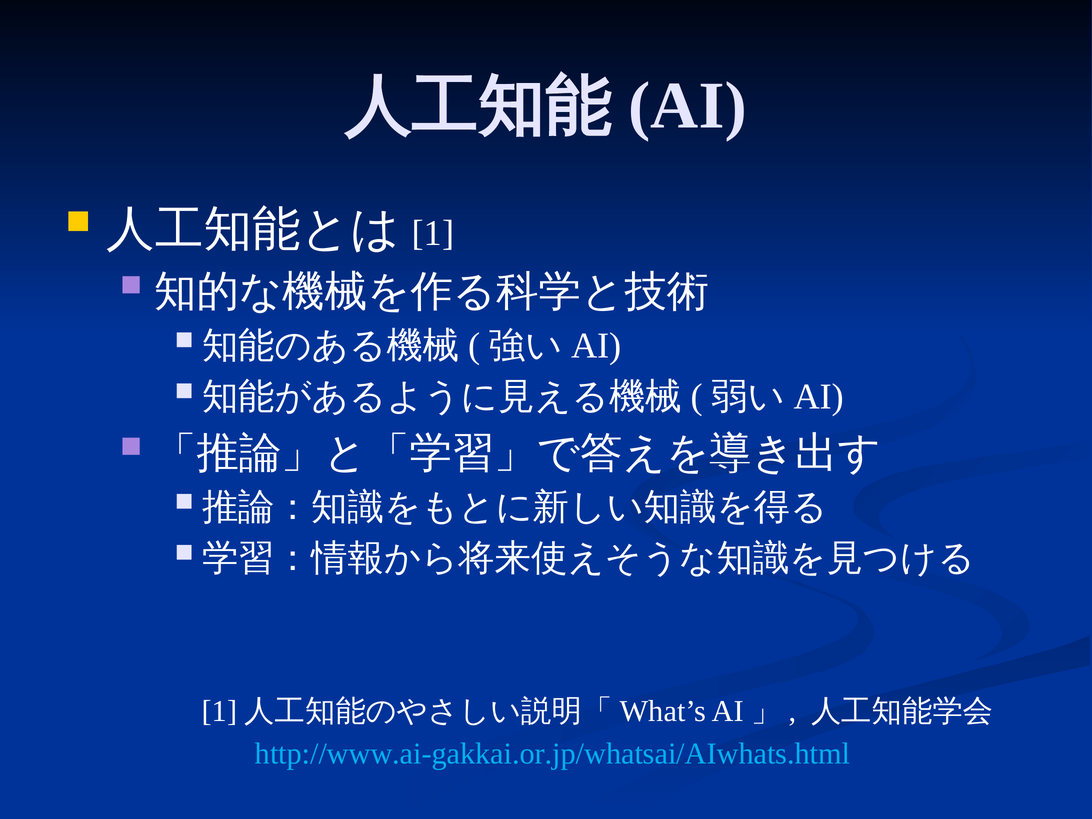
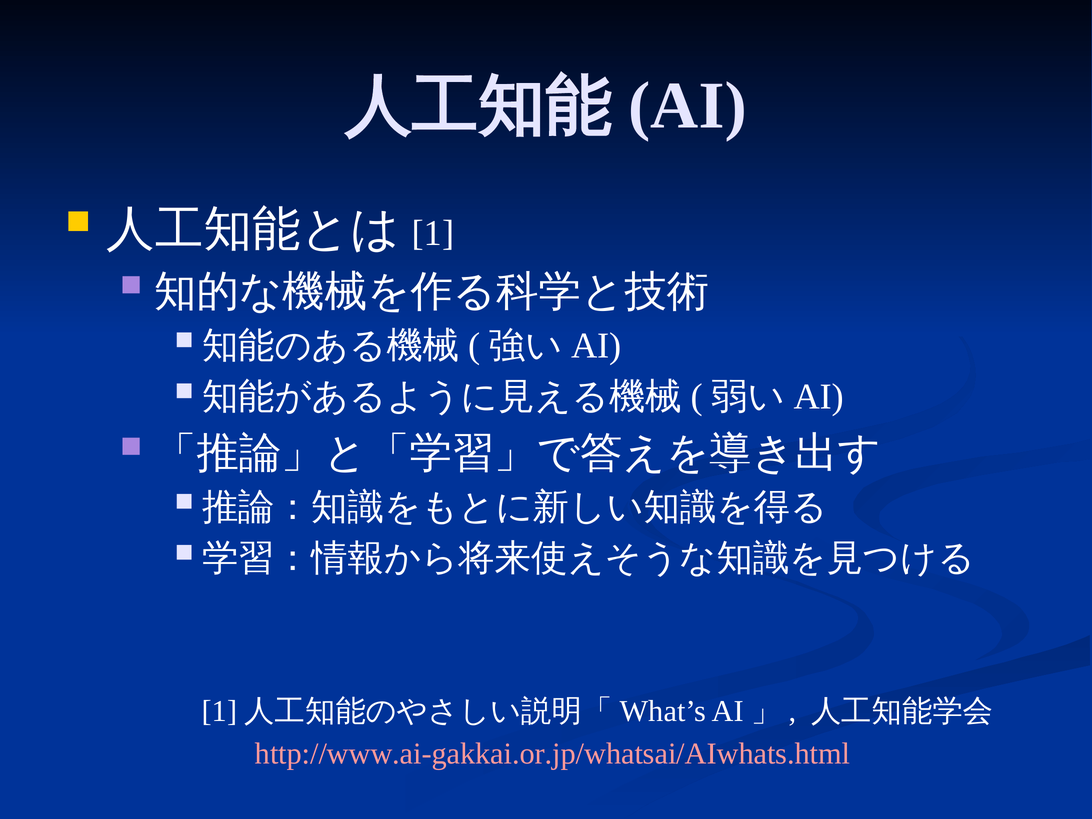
http://www.ai-gakkai.or.jp/whatsai/AIwhats.html colour: light blue -> pink (552, 754)
